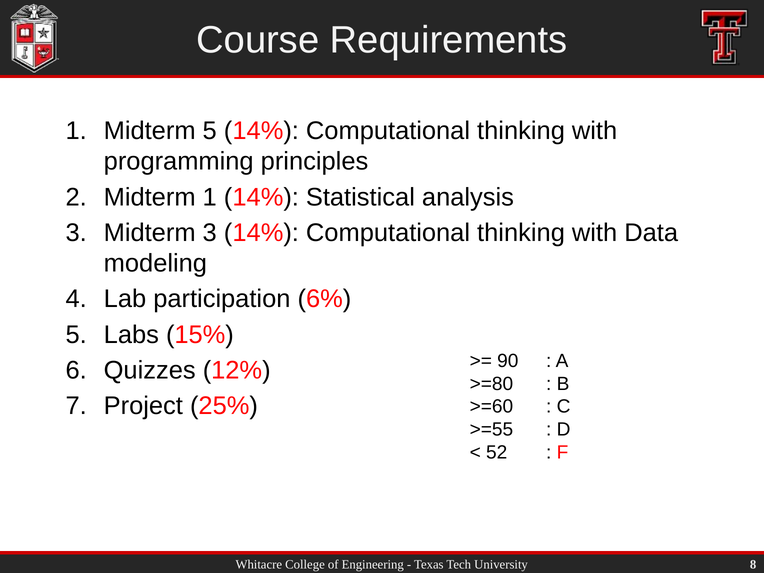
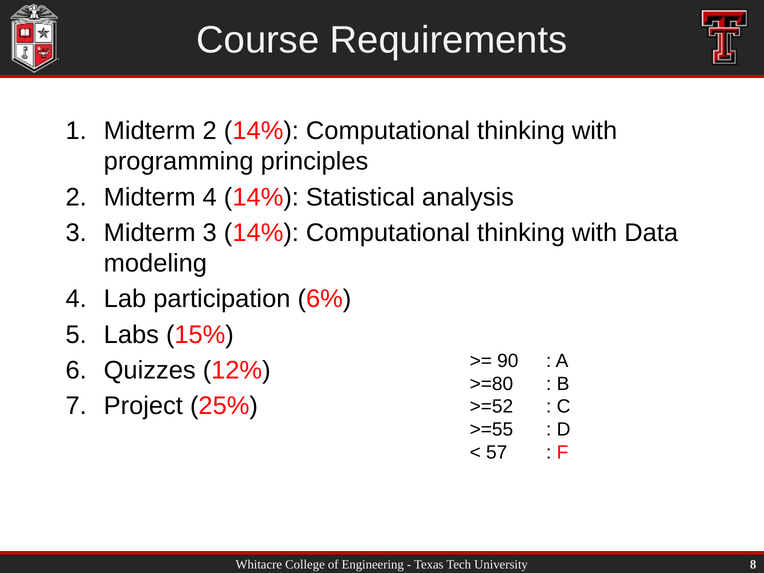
Midterm 5: 5 -> 2 (210, 131)
Midterm 1: 1 -> 4 (210, 197)
>=60: >=60 -> >=52 (491, 407)
52: 52 -> 57 (497, 452)
